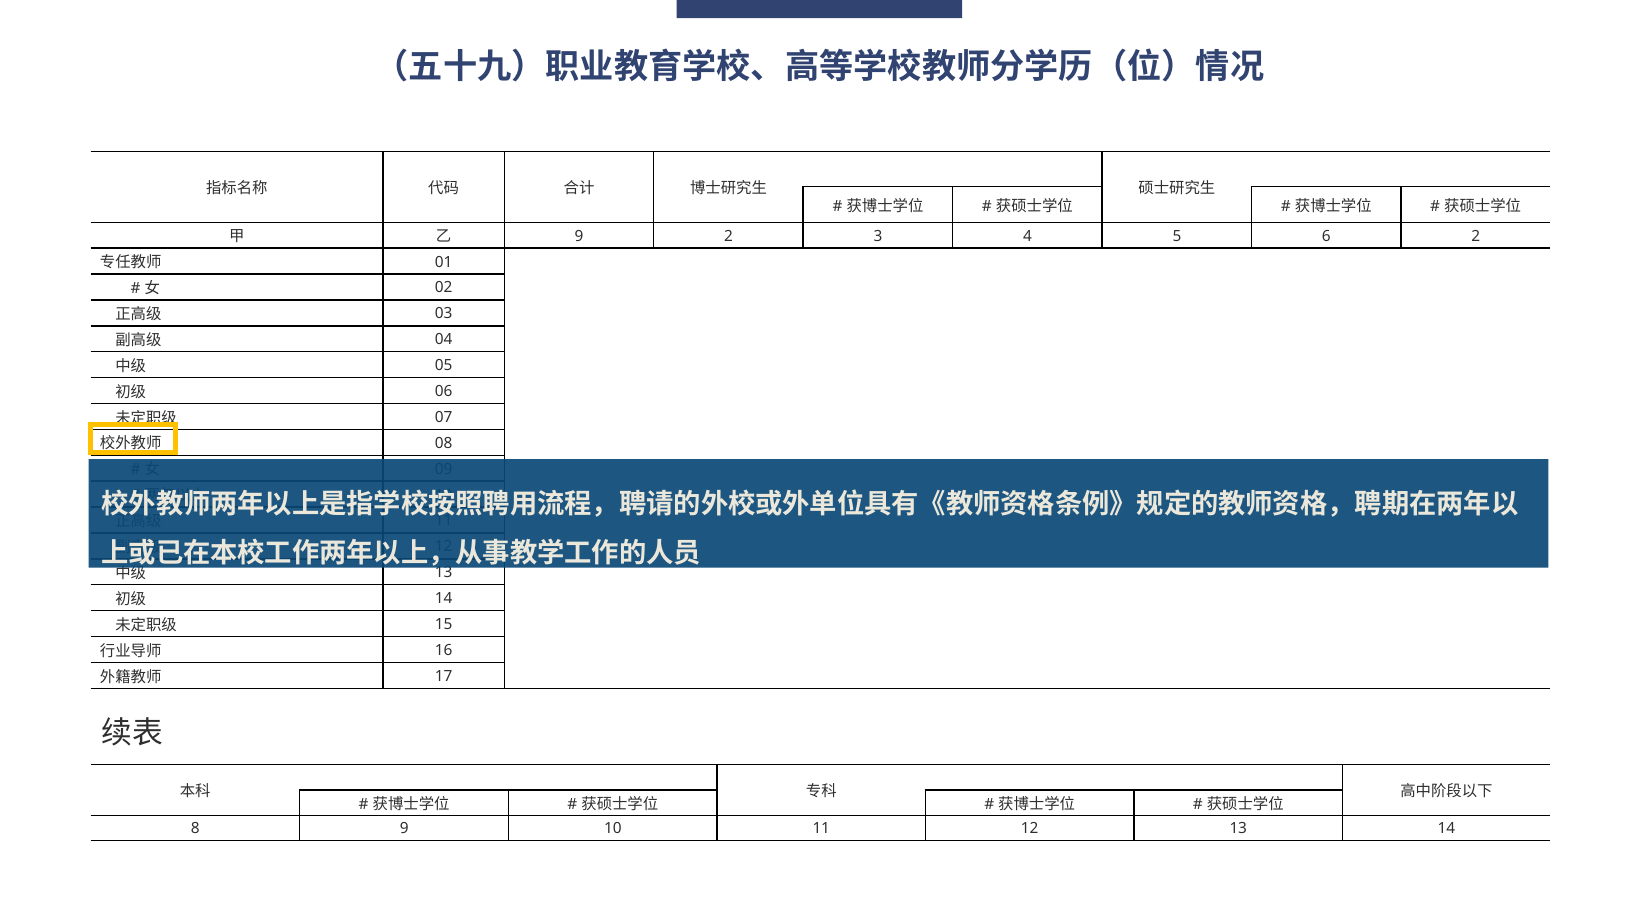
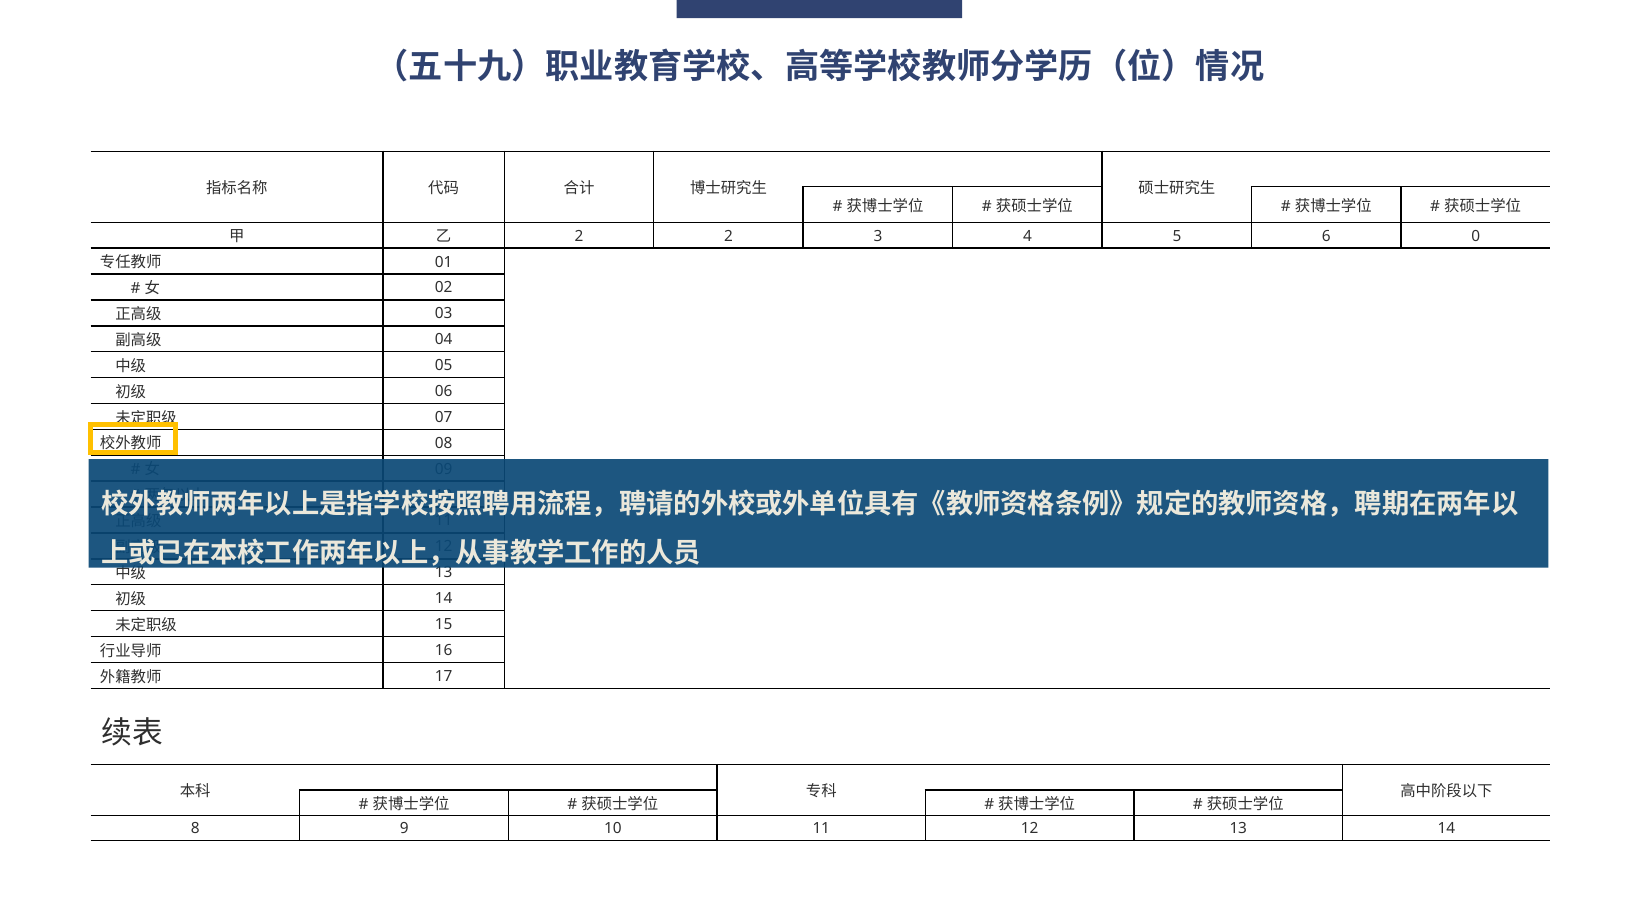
9: 9 -> 2 (579, 236)
6 2: 2 -> 0 (1476, 236)
